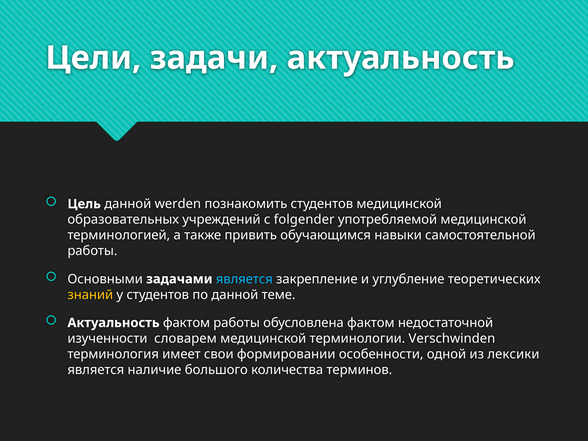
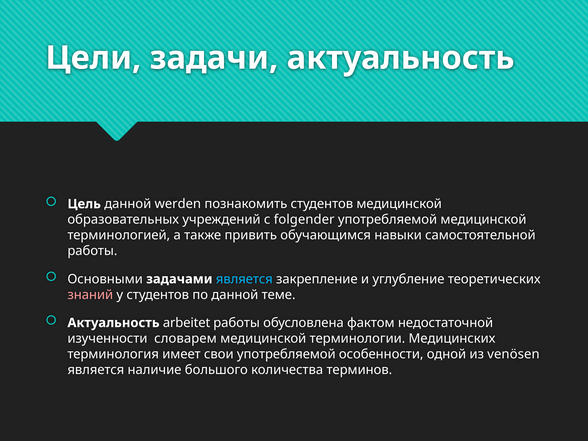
знаний colour: yellow -> pink (90, 295)
Актуальность фактом: фактом -> arbeitet (187, 323)
Verschwinden: Verschwinden -> Медицинских (452, 338)
свои формировании: формировании -> употребляемой (286, 354)
лексики: лексики -> venösen (513, 354)
